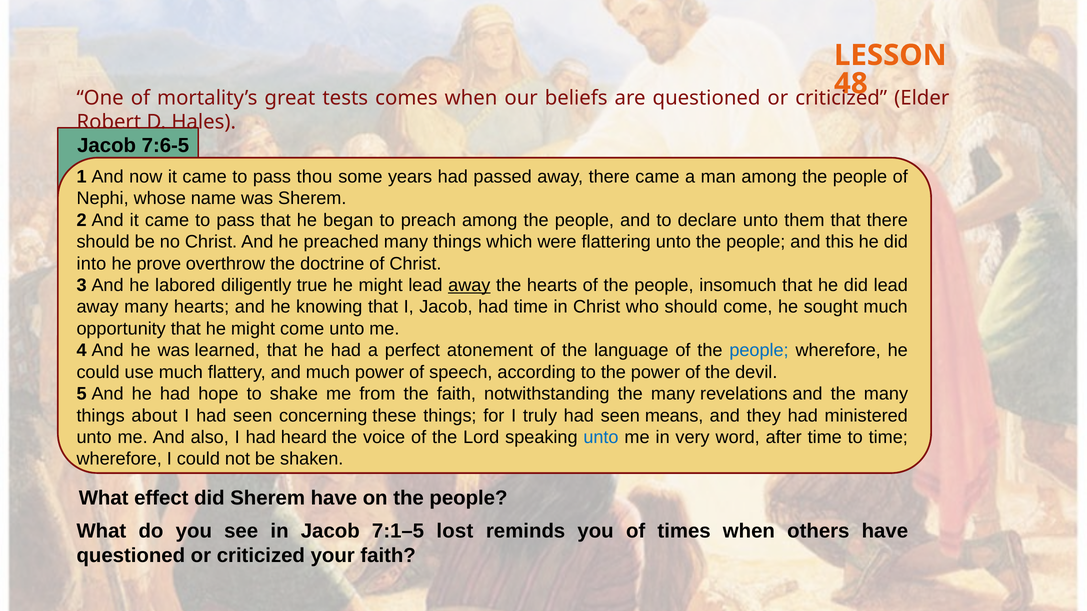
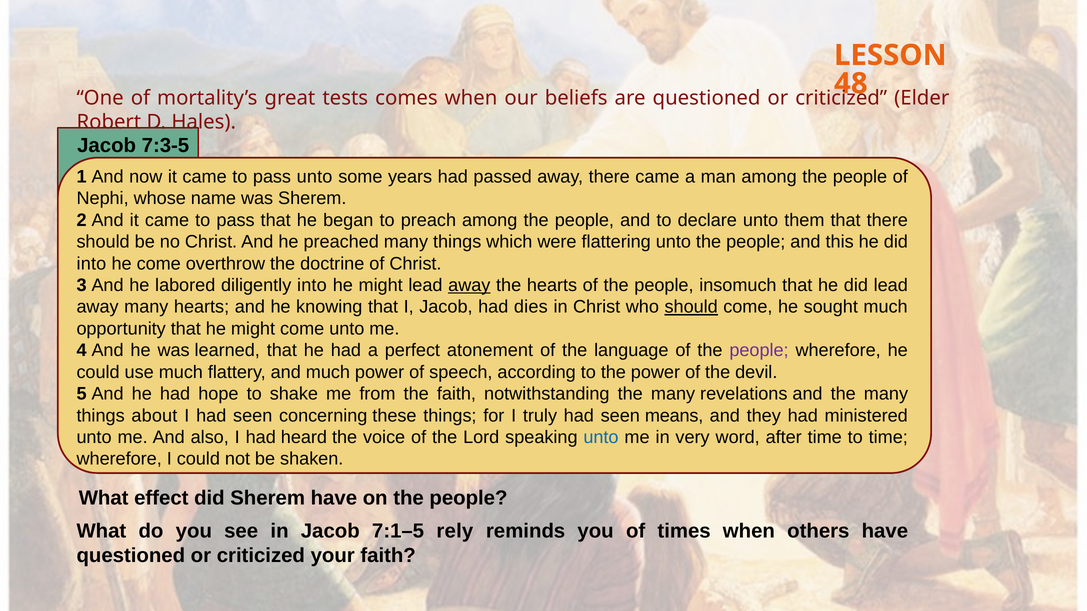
7:6-5: 7:6-5 -> 7:3-5 (165, 145)
pass thou: thou -> unto (315, 177)
he prove: prove -> come (159, 264)
diligently true: true -> into (312, 285)
had time: time -> dies (531, 307)
should underline: none -> present (691, 307)
people colour: blue -> purple (759, 351)
lost: lost -> rely (455, 531)
